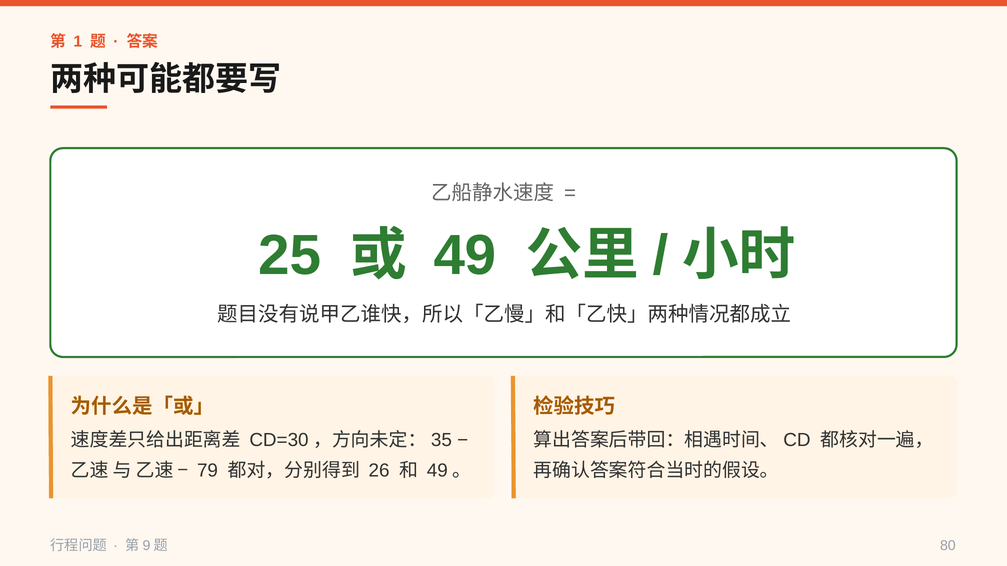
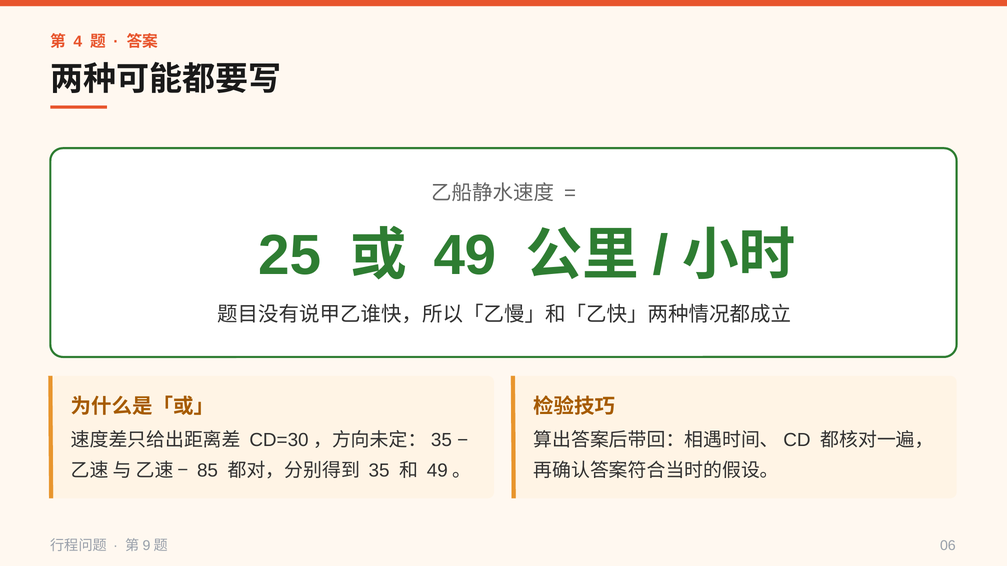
1: 1 -> 4 (78, 42)
79: 79 -> 85 (208, 471)
26: 26 -> 35 (379, 471)
80: 80 -> 06 (948, 546)
